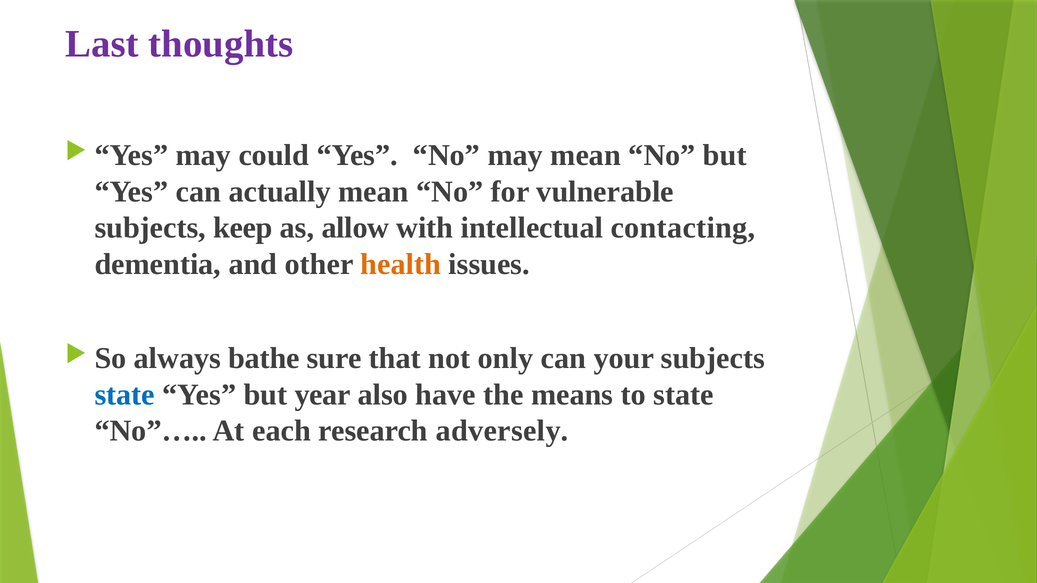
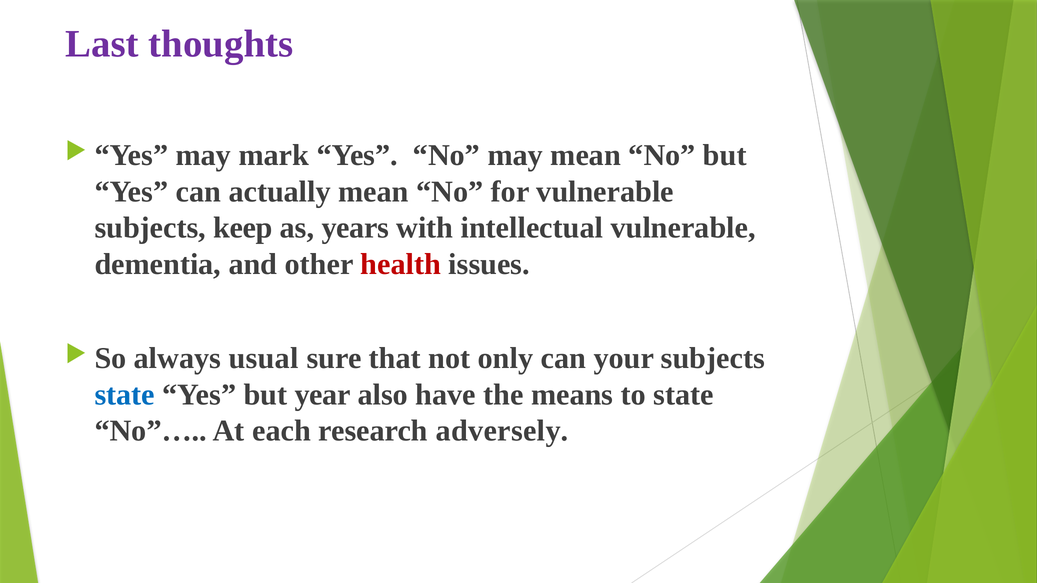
could: could -> mark (274, 155)
allow: allow -> years (355, 228)
intellectual contacting: contacting -> vulnerable (683, 228)
health colour: orange -> red (401, 264)
bathe: bathe -> usual (264, 359)
